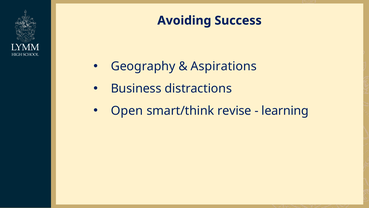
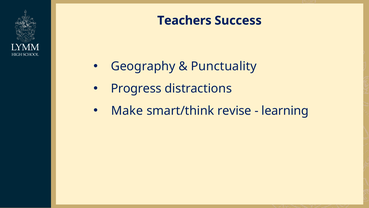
Avoiding: Avoiding -> Teachers (184, 20)
Aspirations: Aspirations -> Punctuality (224, 66)
Business: Business -> Progress (136, 88)
Open: Open -> Make (127, 111)
